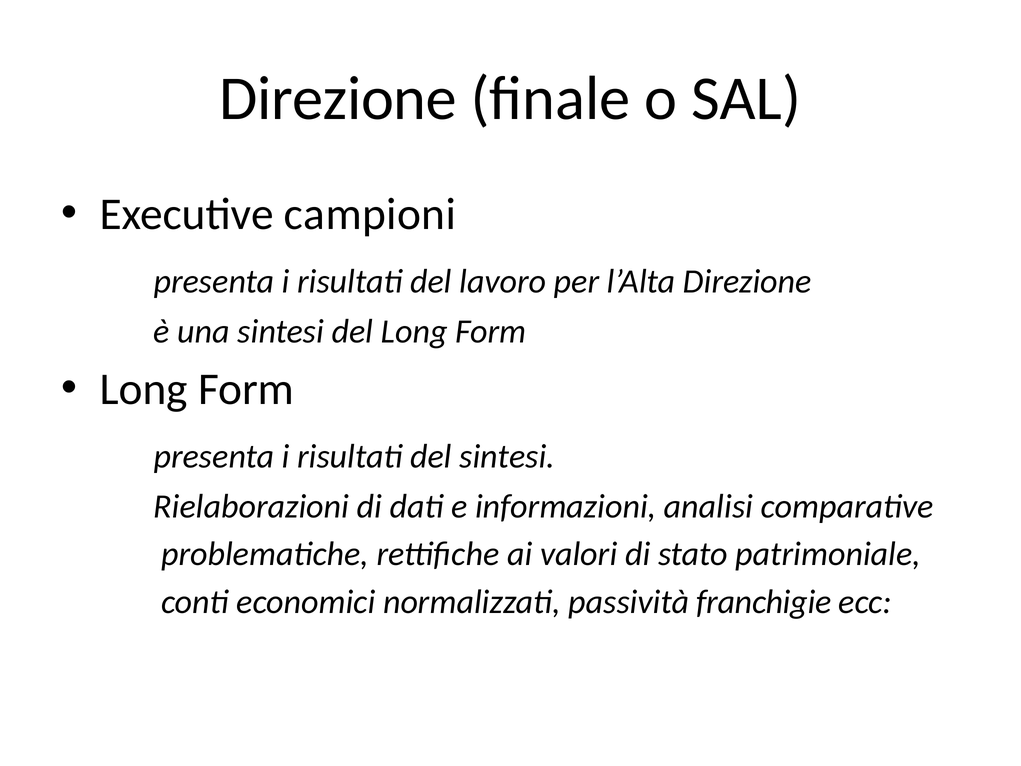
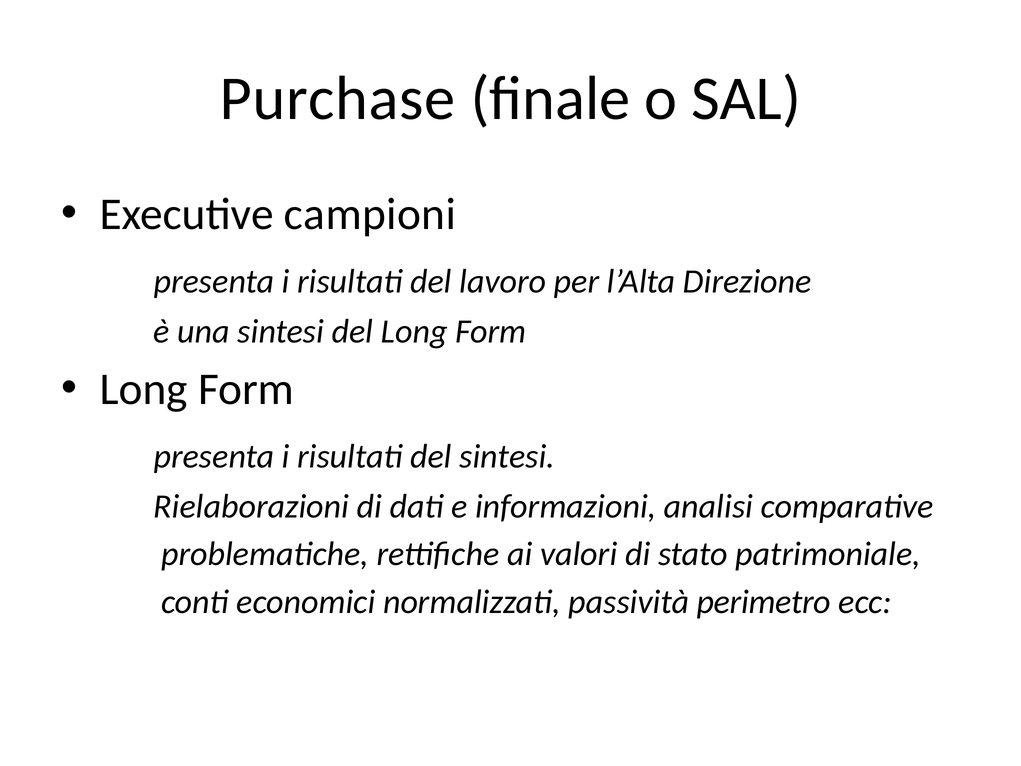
Direzione: Direzione -> Purchase (338, 99)
franchigie: franchigie -> perimetro (764, 602)
